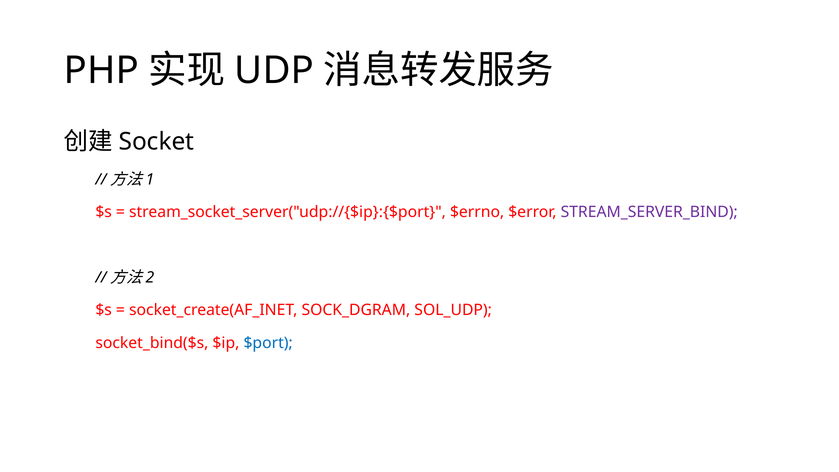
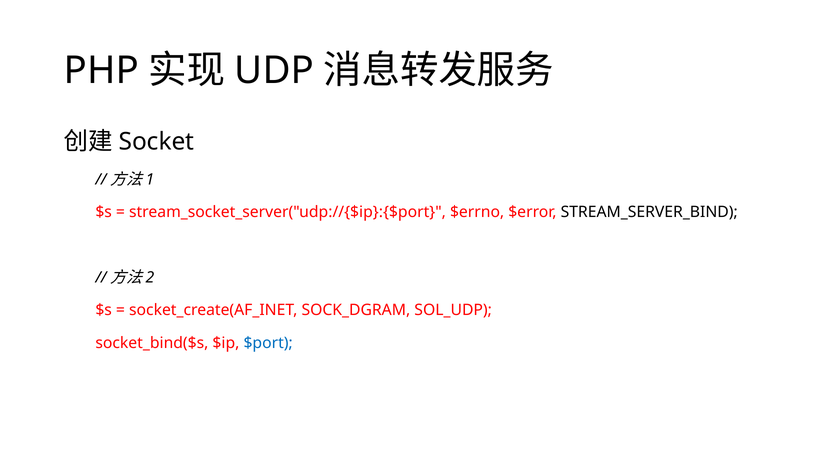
STREAM_SERVER_BIND colour: purple -> black (649, 212)
